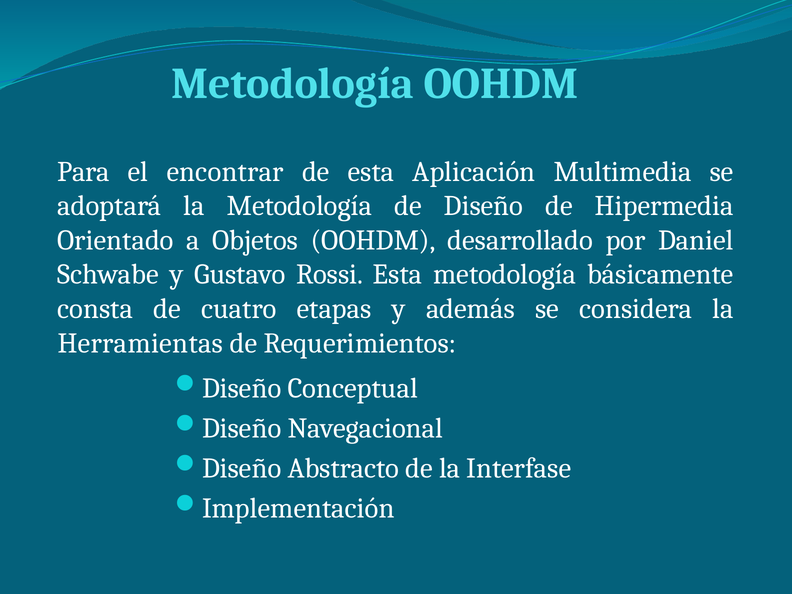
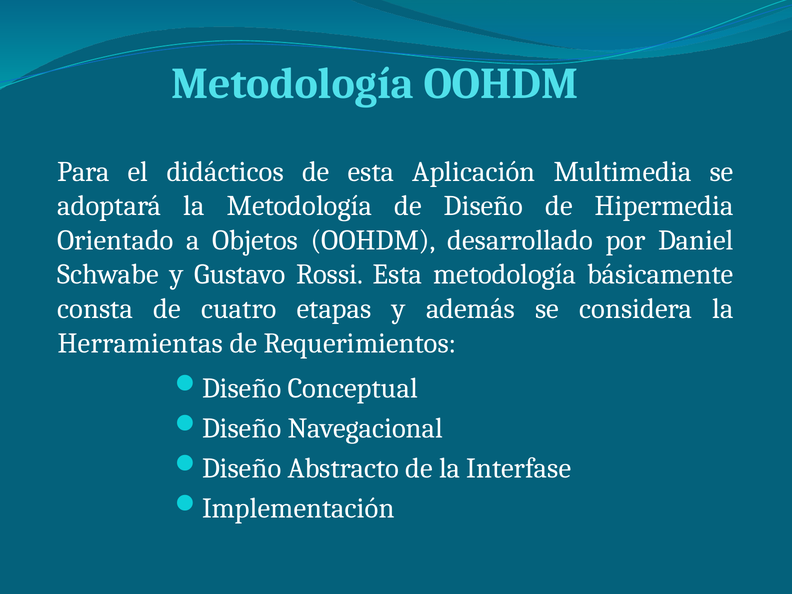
encontrar: encontrar -> didácticos (225, 172)
